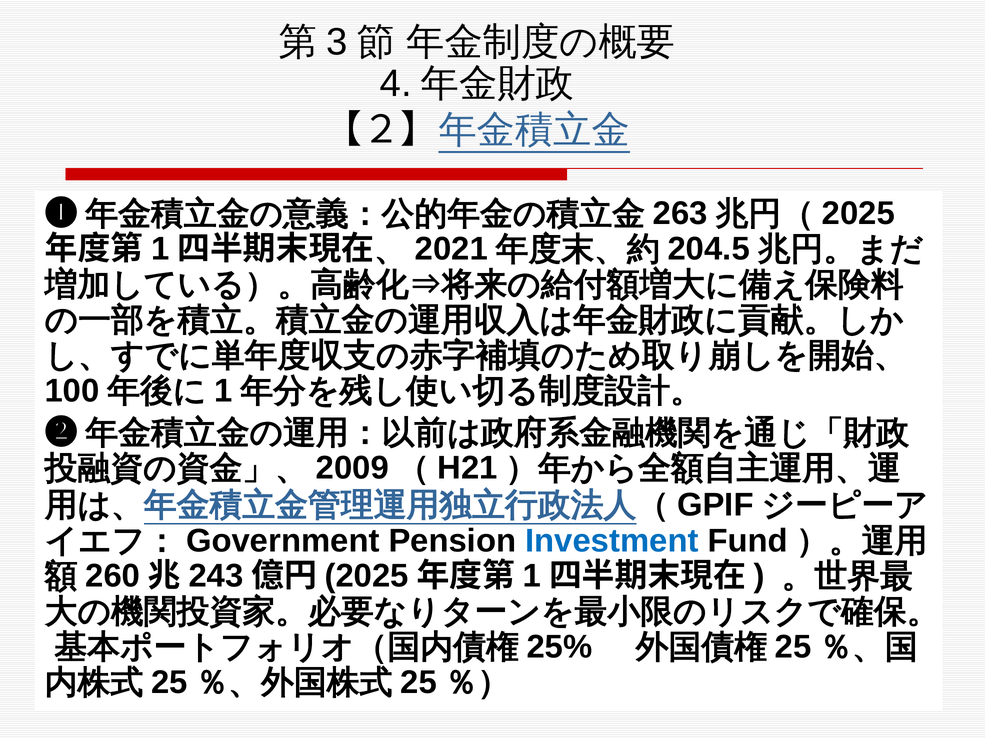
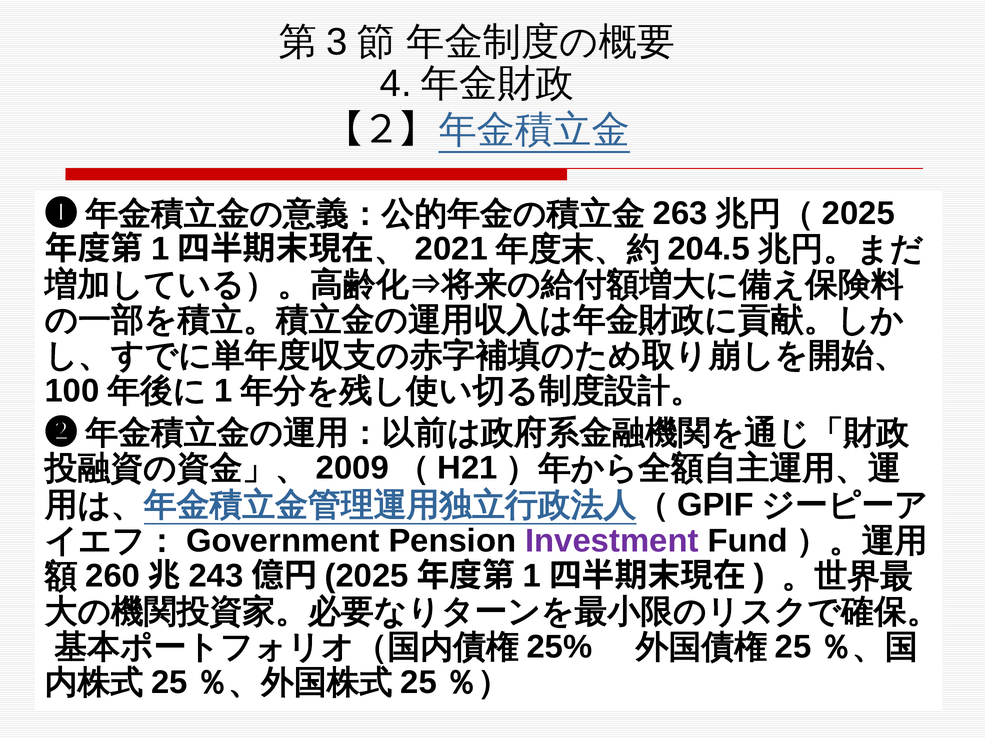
Investment colour: blue -> purple (612, 541)
